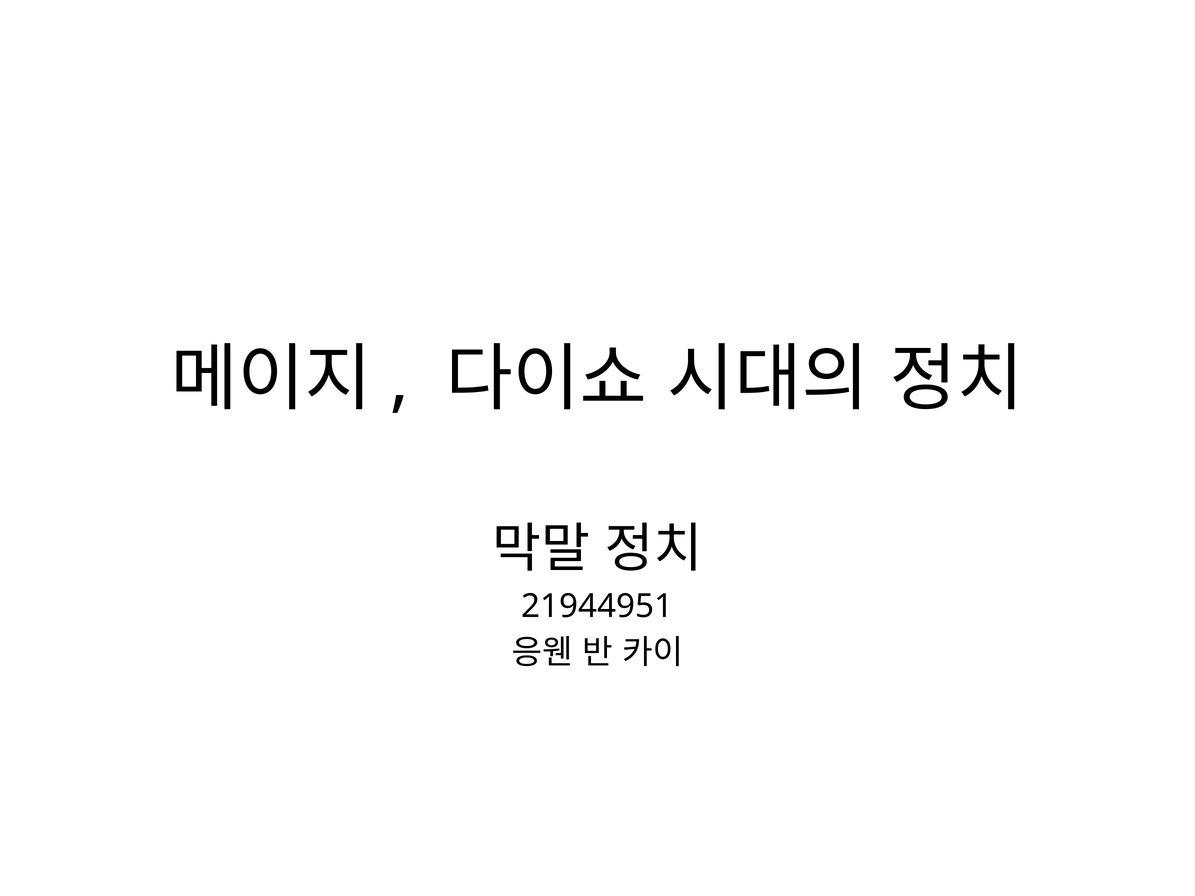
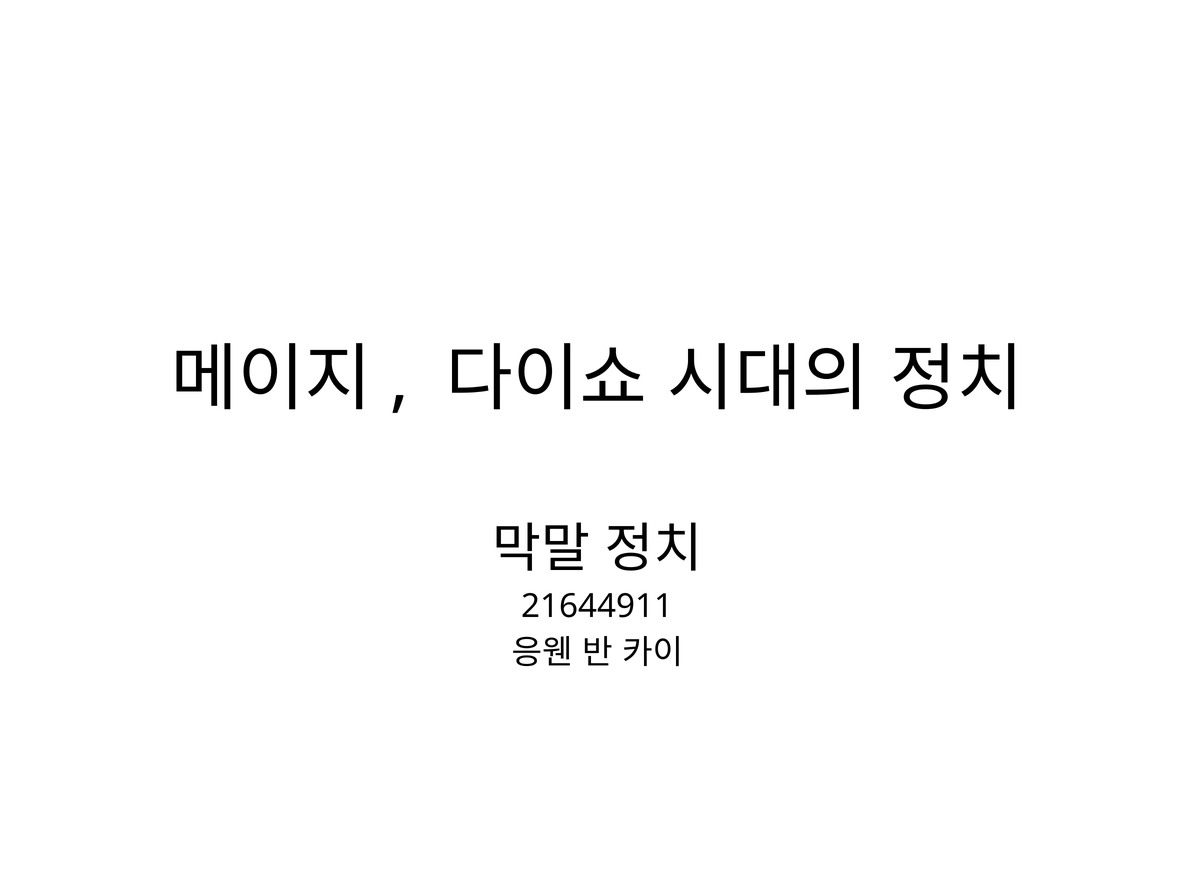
21944951: 21944951 -> 21644911 (597, 606)
